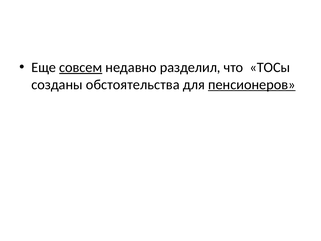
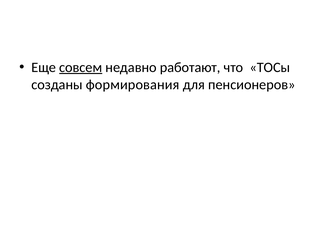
разделил: разделил -> работают (190, 67)
обстоятельства: обстоятельства -> формирования (133, 84)
пенсионеров underline: present -> none (252, 84)
